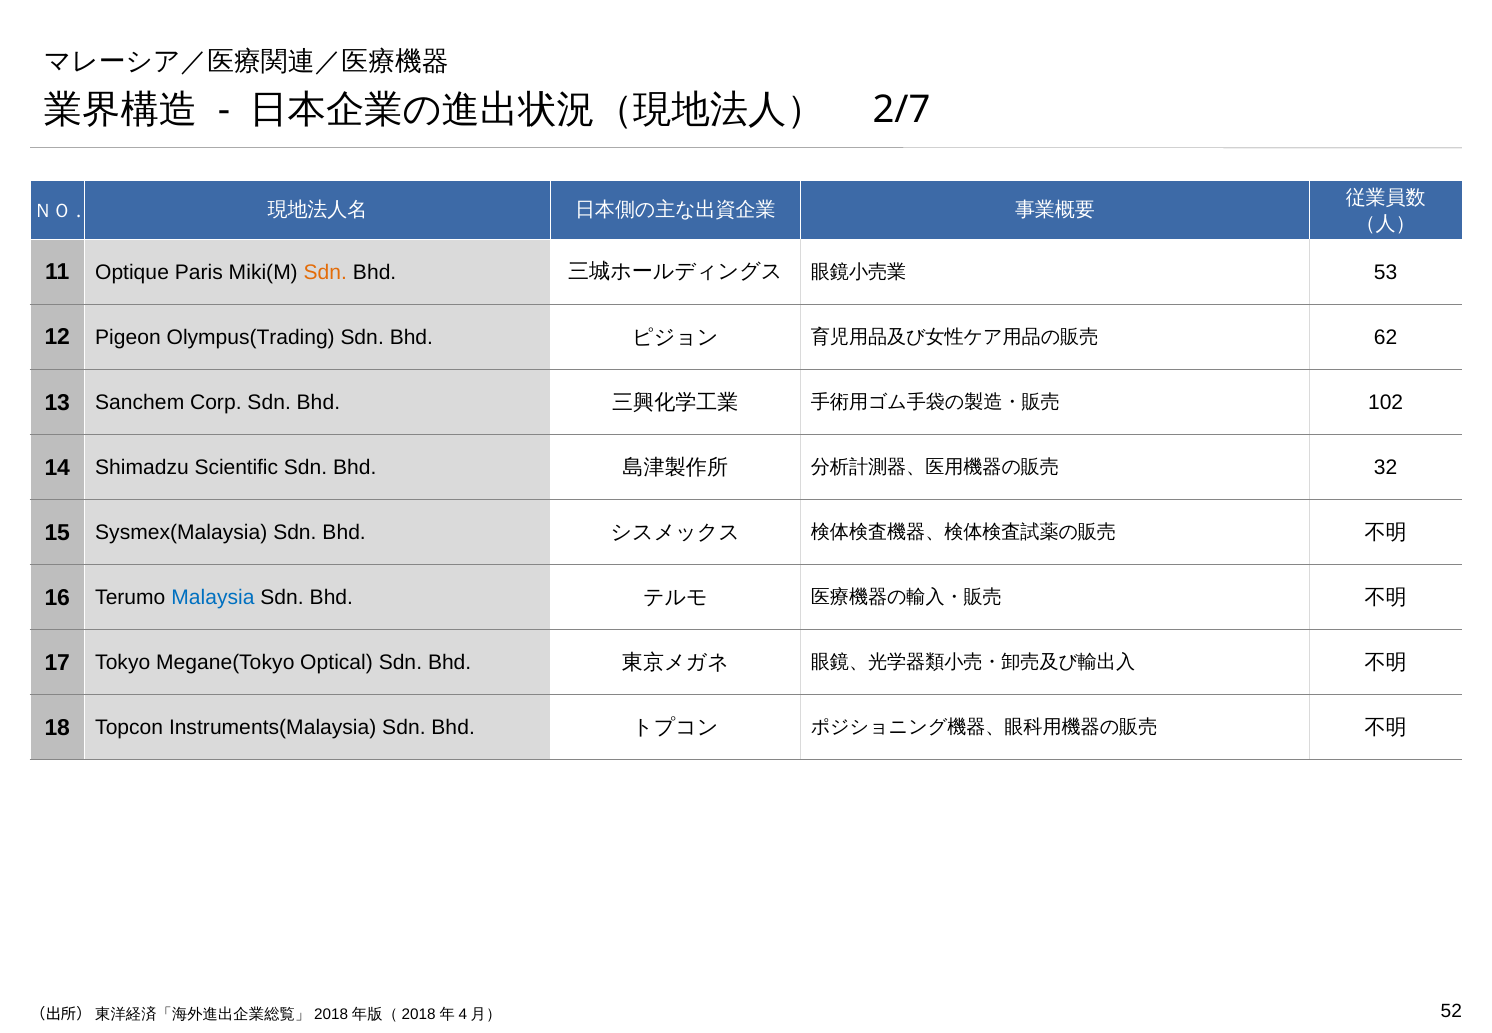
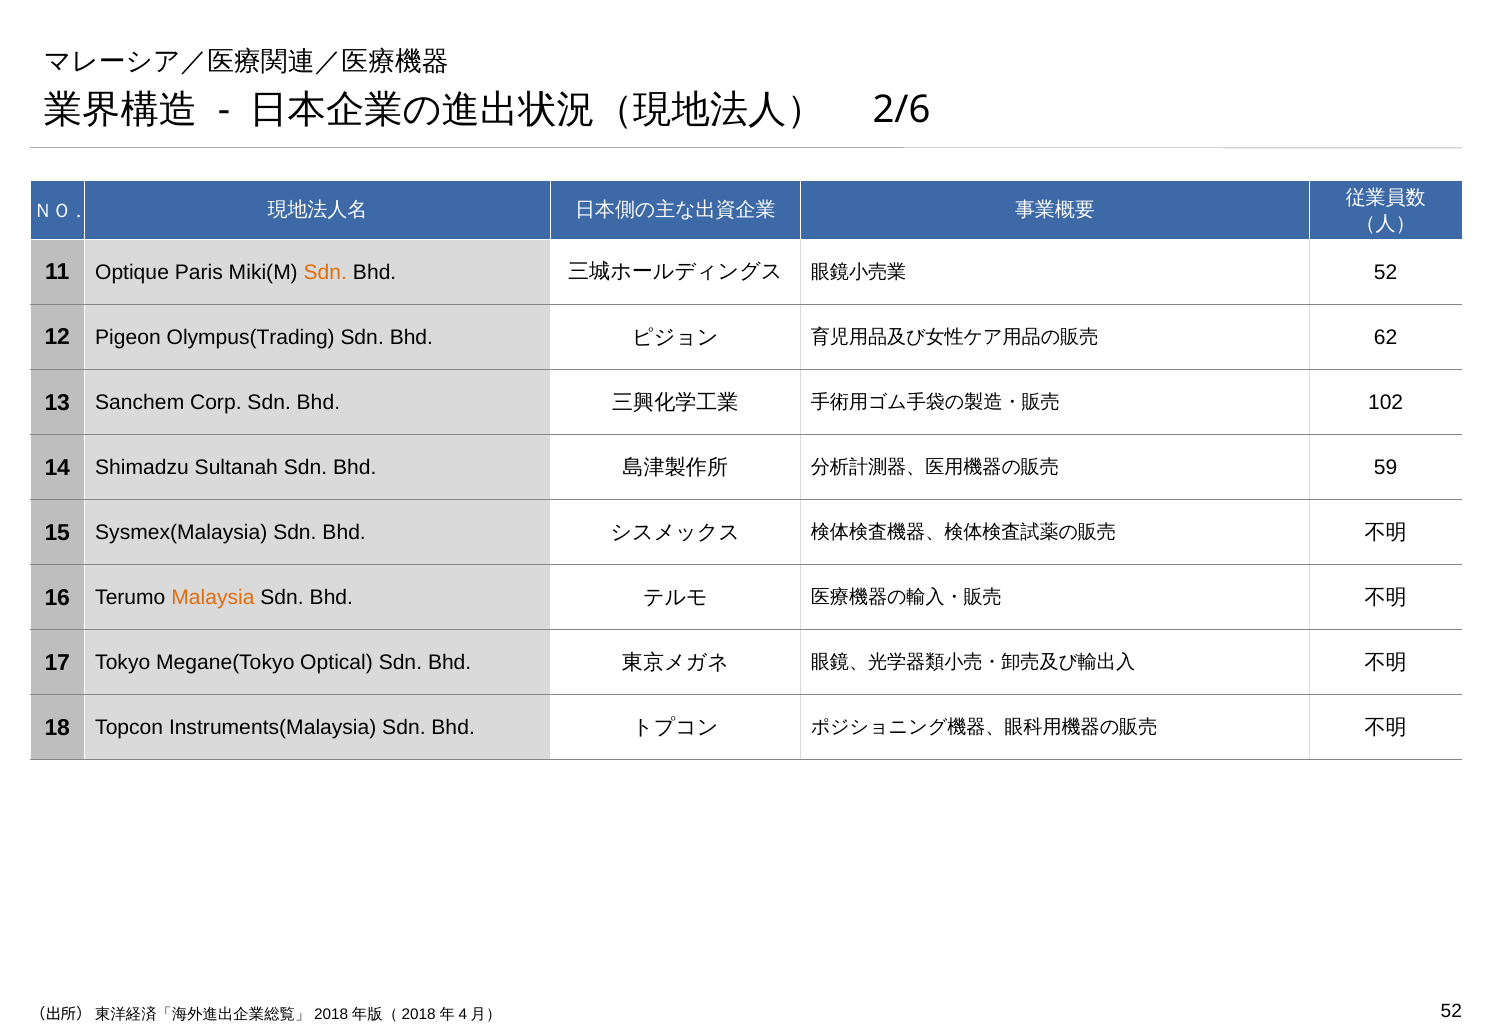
2/7: 2/7 -> 2/6 (902, 110)
53: 53 -> 52 (1386, 272)
Scientific: Scientific -> Sultanah (236, 467)
32: 32 -> 59 (1386, 467)
Malaysia colour: blue -> orange (213, 598)
